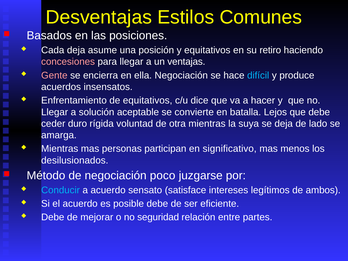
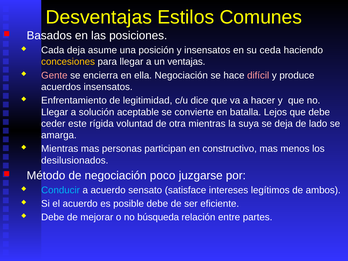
y equitativos: equitativos -> insensatos (207, 50)
retiro: retiro -> ceda (270, 50)
concesiones colour: pink -> yellow (68, 62)
difícil colour: light blue -> pink (258, 75)
de equitativos: equitativos -> legitimidad (148, 100)
duro: duro -> este (77, 124)
significativo: significativo -> constructivo (230, 149)
seguridad: seguridad -> búsqueda (158, 217)
